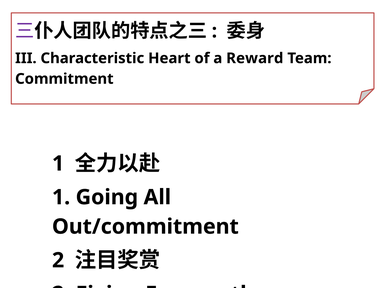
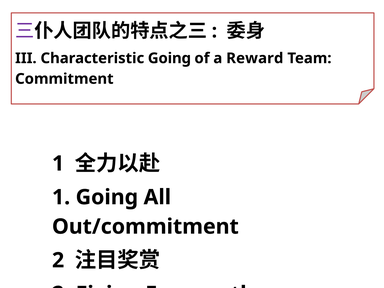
Characteristic Heart: Heart -> Going (169, 58)
